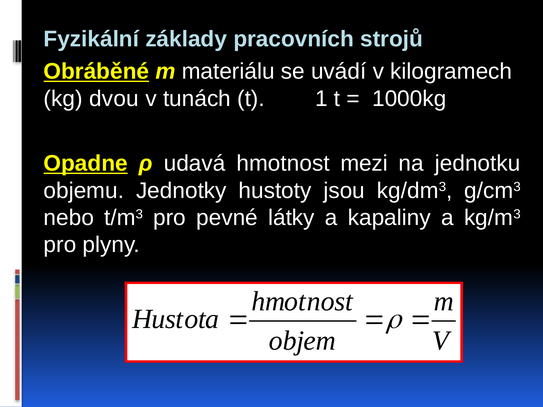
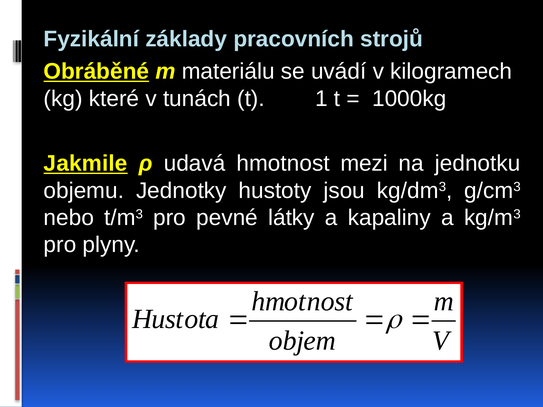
dvou: dvou -> které (114, 99)
Opadne: Opadne -> Jakmile (86, 164)
